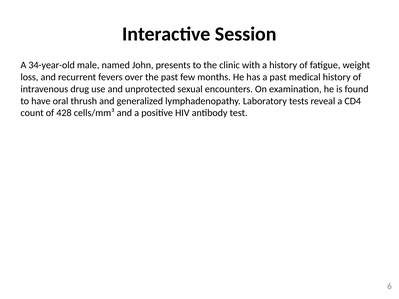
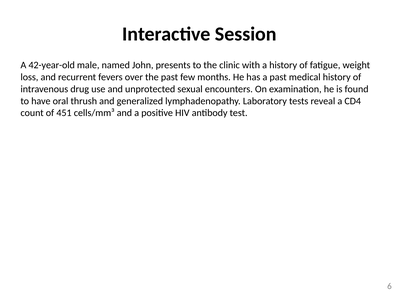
34-year-old: 34-year-old -> 42-year-old (52, 65)
428: 428 -> 451 (64, 113)
